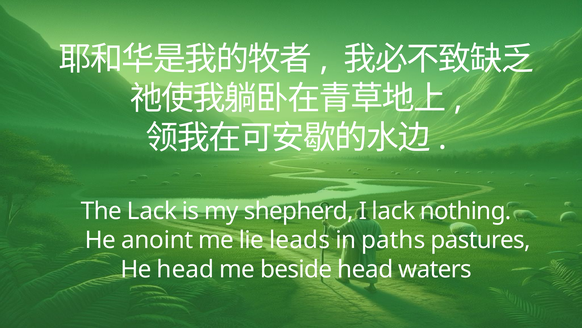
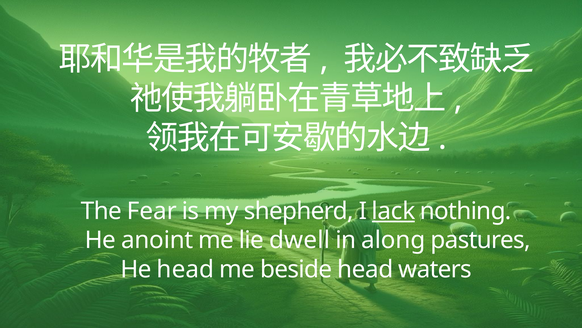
The Lack: Lack -> Fear (152, 211)
lack underline: none -> present (393, 211)
leads: leads -> dwell (300, 240)
paths: paths -> along (393, 240)
